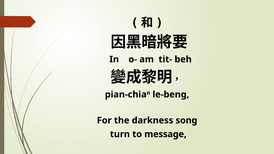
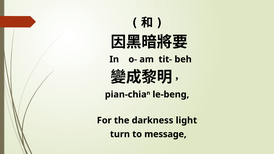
song: song -> light (186, 120)
